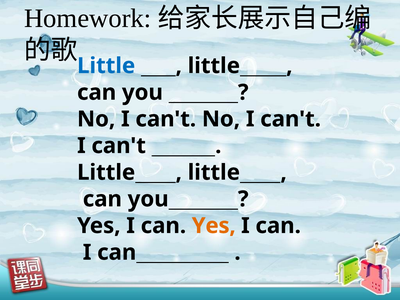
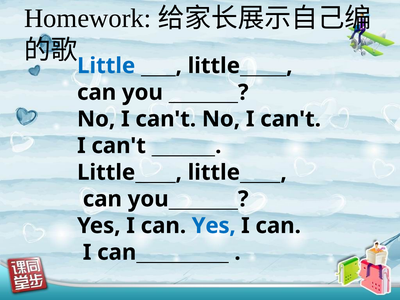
Yes colour: orange -> blue (214, 226)
